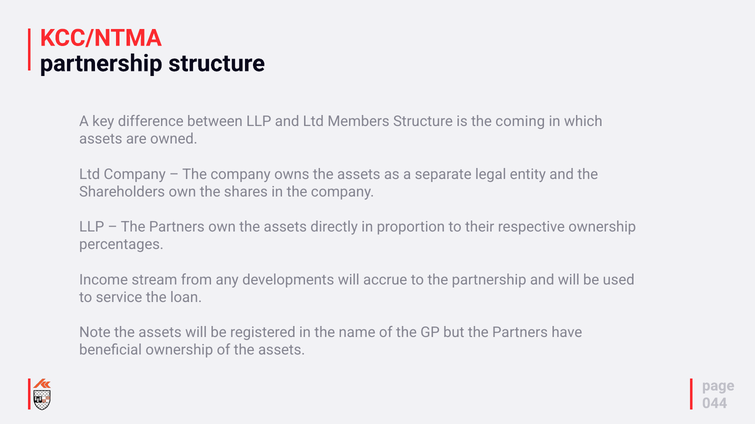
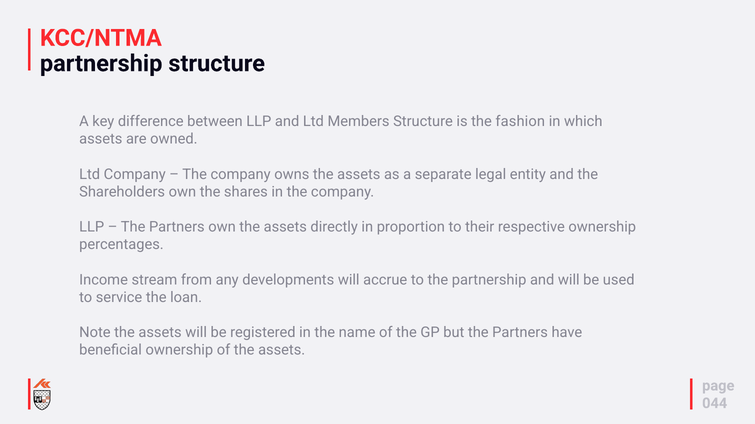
coming: coming -> fashion (520, 122)
